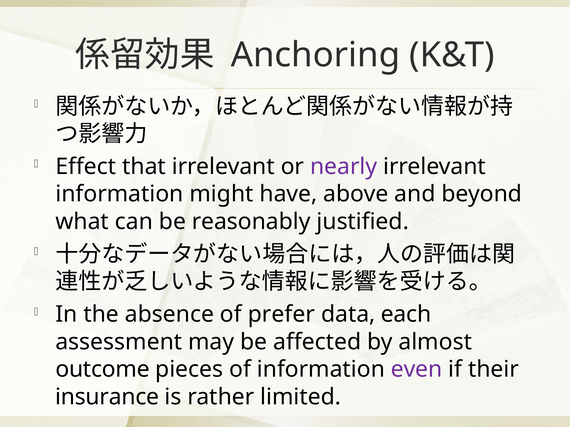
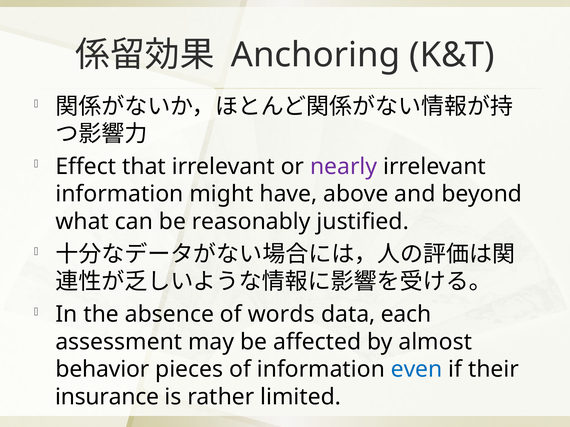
prefer: prefer -> words (281, 315)
outcome: outcome -> behavior (102, 370)
even colour: purple -> blue (417, 370)
